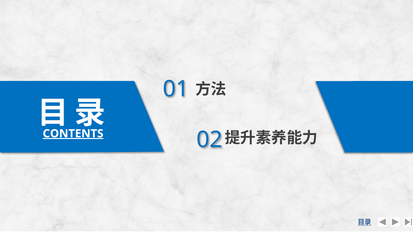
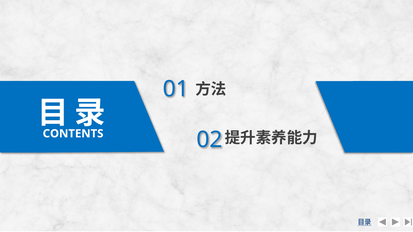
CONTENTS underline: present -> none (73, 134)
